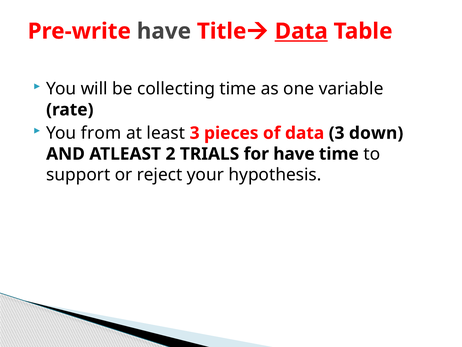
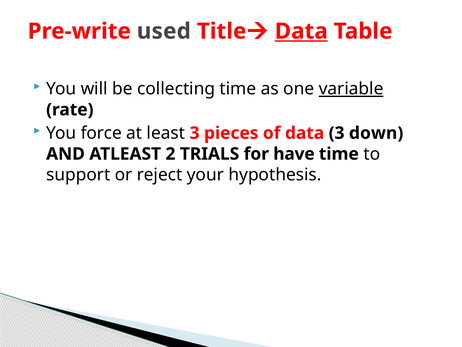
Pre-write have: have -> used (164, 31)
variable underline: none -> present (351, 89)
from: from -> force (101, 133)
